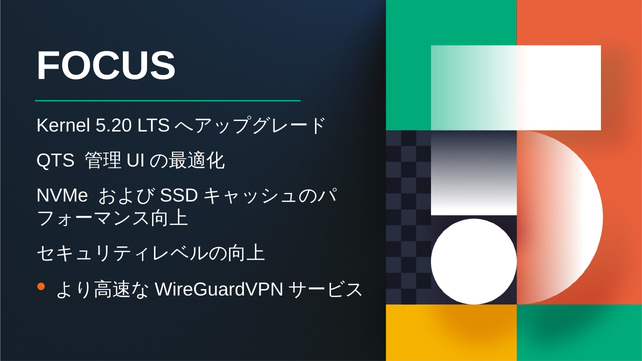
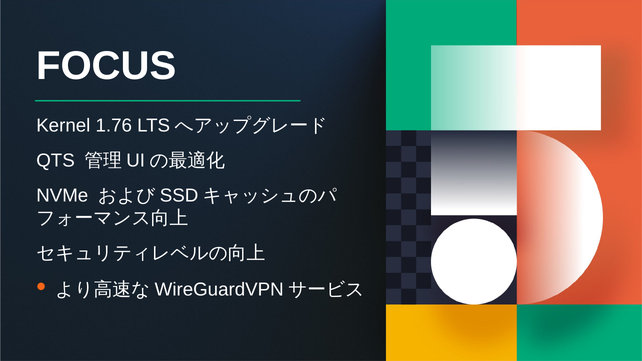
5.20: 5.20 -> 1.76 (114, 125)
